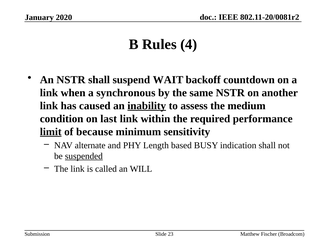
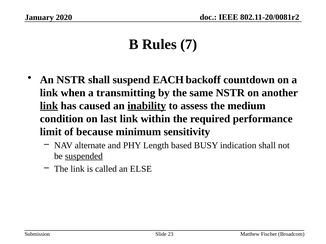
4: 4 -> 7 (189, 44)
WAIT: WAIT -> EACH (168, 80)
synchronous: synchronous -> transmitting (126, 93)
link underline: none -> present (49, 106)
limit underline: present -> none (51, 132)
WILL: WILL -> ELSE (141, 169)
